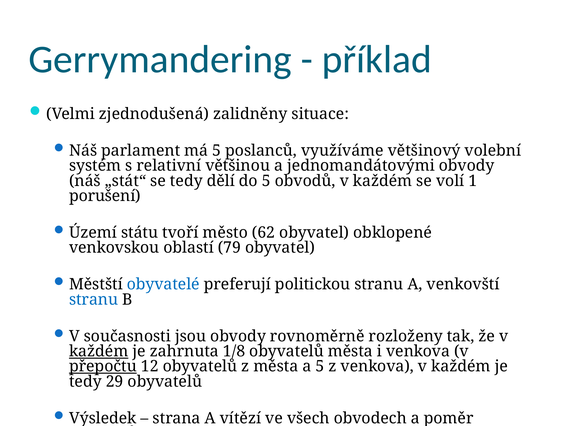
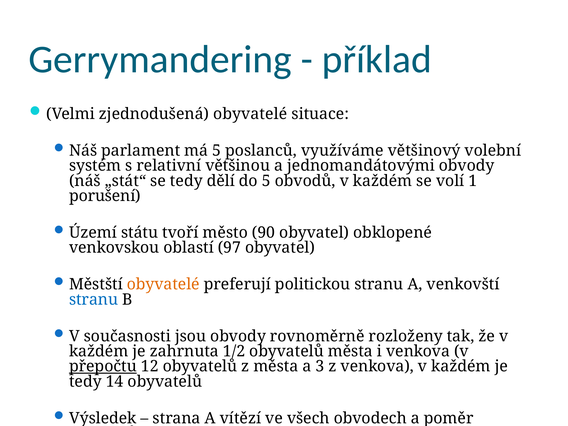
zjednodušená zalidněny: zalidněny -> obyvatelé (250, 114)
62: 62 -> 90 (264, 233)
79: 79 -> 97 (229, 248)
obyvatelé colour: blue -> orange (163, 284)
každém underline: present -> none (99, 351)
1/8: 1/8 -> 1/2 (234, 351)
a 5: 5 -> 3 (320, 366)
29: 29 -> 14 (115, 382)
